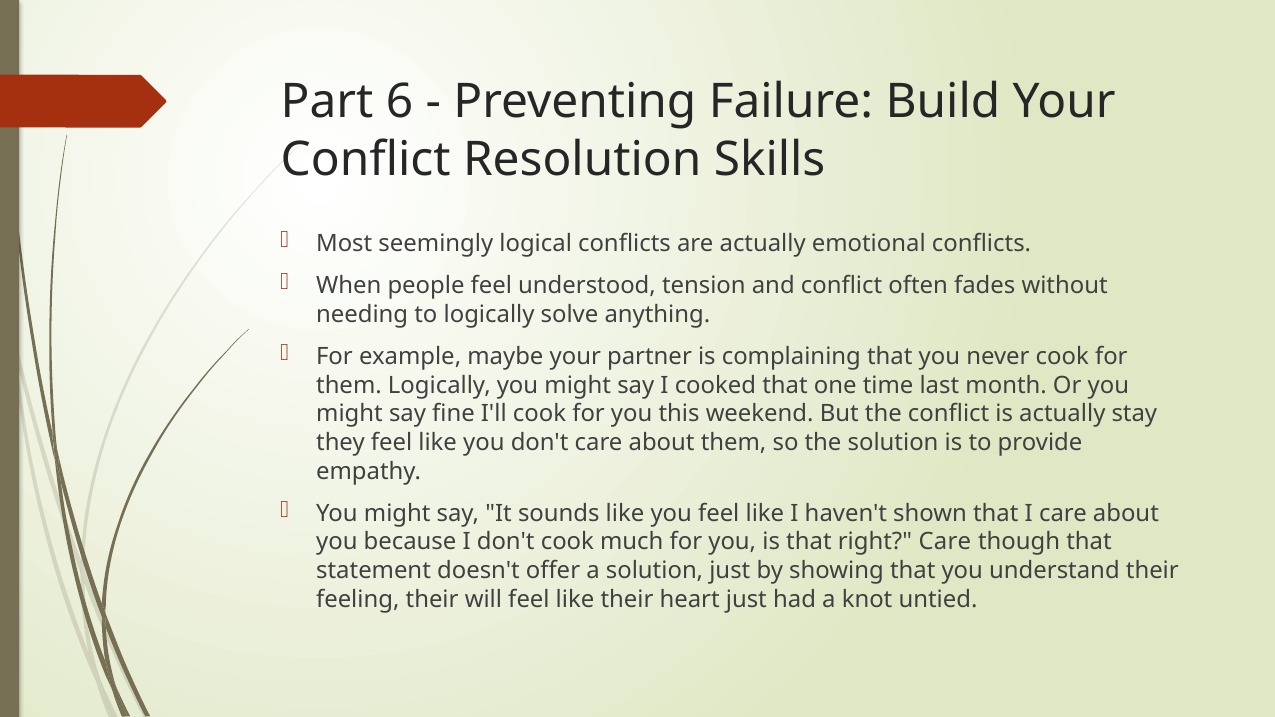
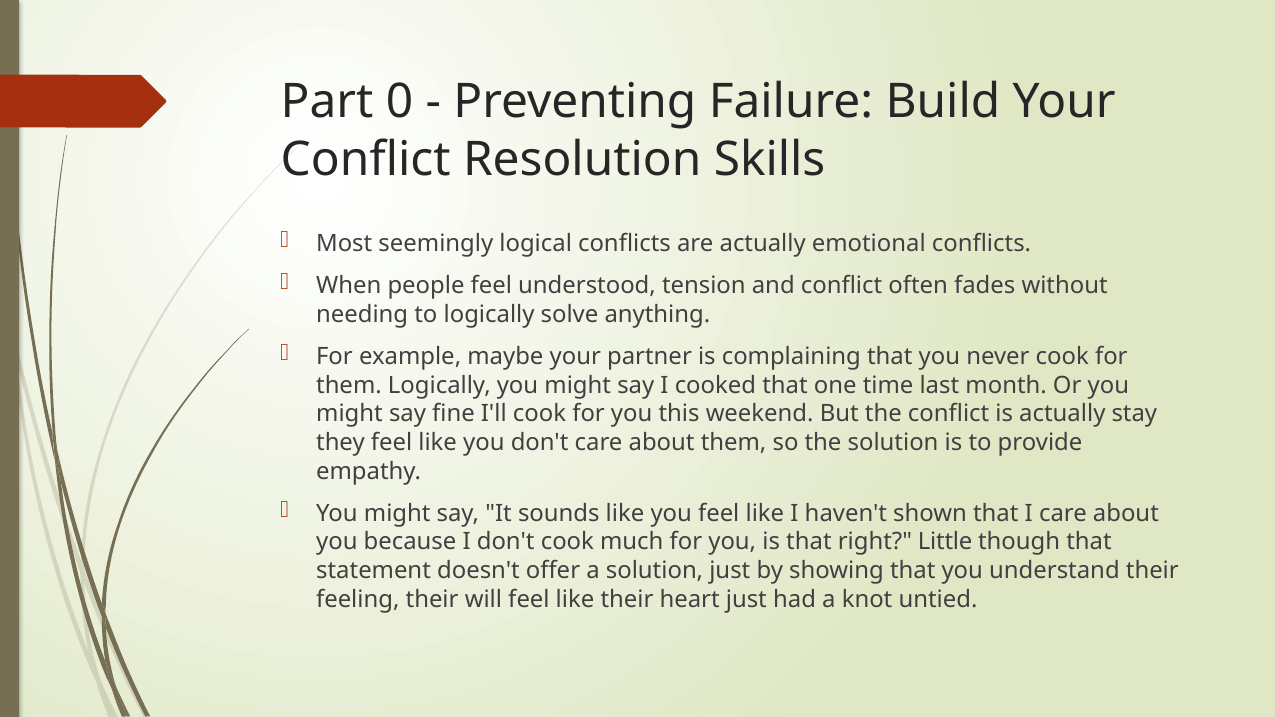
6: 6 -> 0 (399, 102)
right Care: Care -> Little (945, 542)
